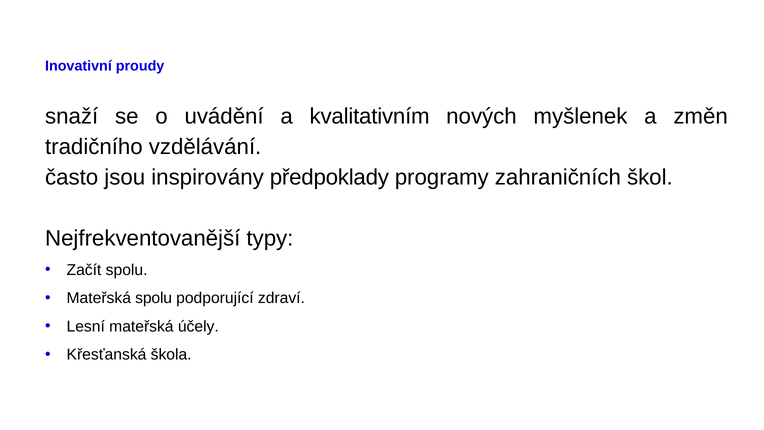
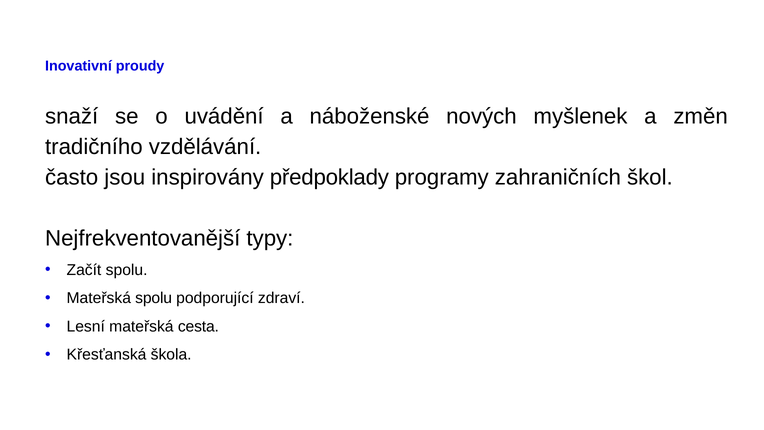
kvalitativním: kvalitativním -> náboženské (370, 116)
účely: účely -> cesta (198, 326)
